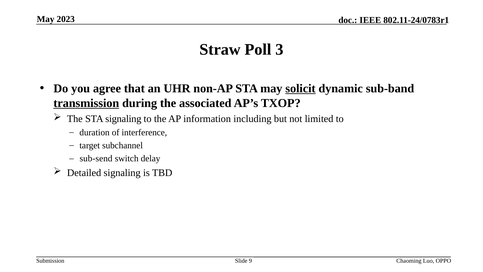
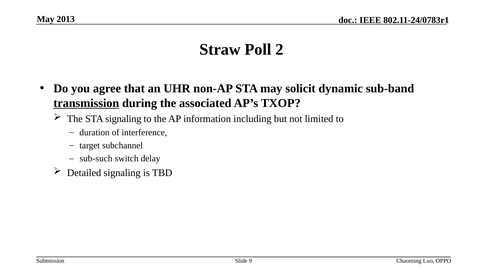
2023: 2023 -> 2013 (66, 19)
3: 3 -> 2 (279, 49)
solicit underline: present -> none (300, 88)
sub-send: sub-send -> sub-such (96, 158)
